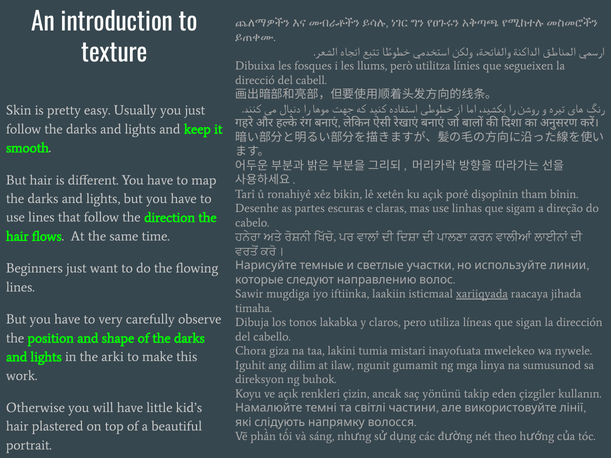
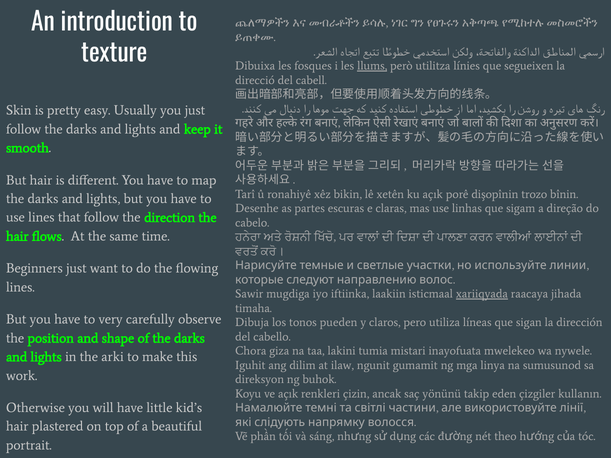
llums underline: none -> present (372, 66)
tham: tham -> trozo (534, 194)
lakabka: lakabka -> pueden (339, 323)
